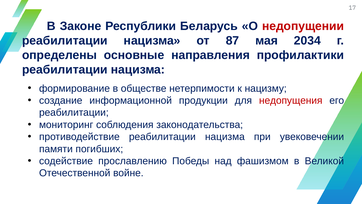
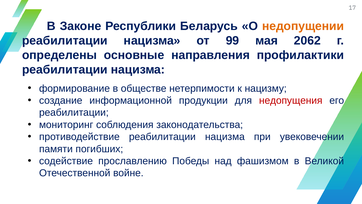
недопущении colour: red -> orange (303, 26)
87: 87 -> 99 (232, 41)
2034: 2034 -> 2062 (307, 41)
